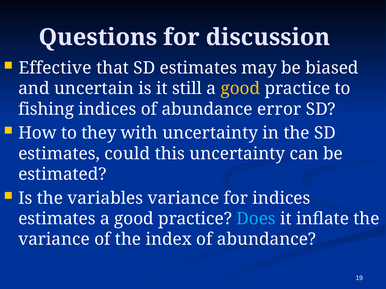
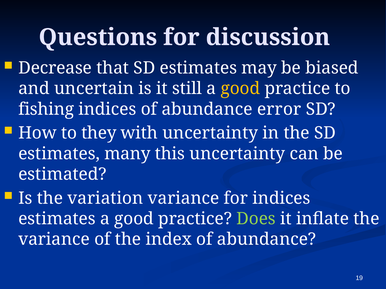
Effective: Effective -> Decrease (55, 68)
could: could -> many (127, 154)
variables: variables -> variation (105, 199)
Does colour: light blue -> light green (256, 219)
